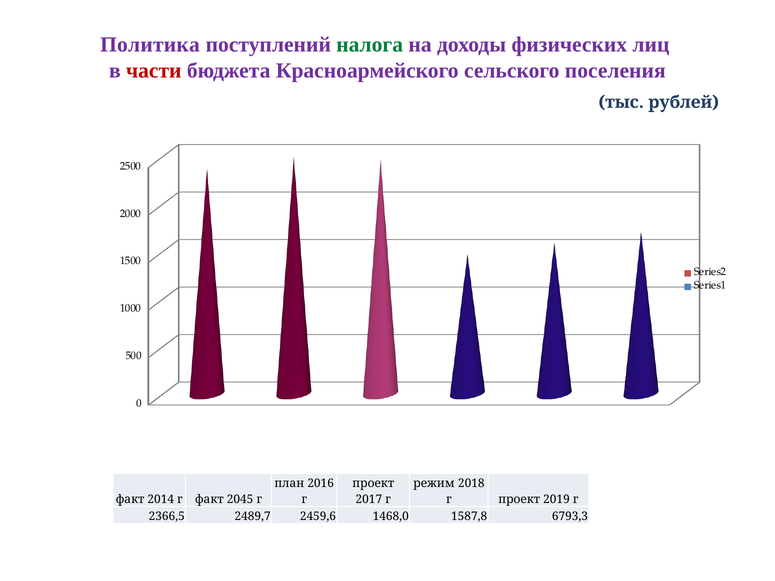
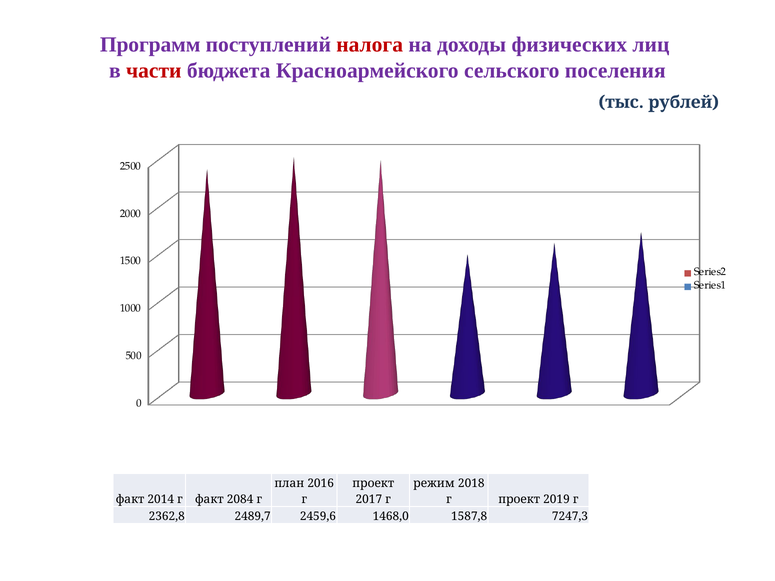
Политика: Политика -> Программ (150, 45)
налога colour: green -> red (370, 45)
2045: 2045 -> 2084 (240, 499)
2366,5: 2366,5 -> 2362,8 (167, 516)
6793,3: 6793,3 -> 7247,3 (570, 516)
